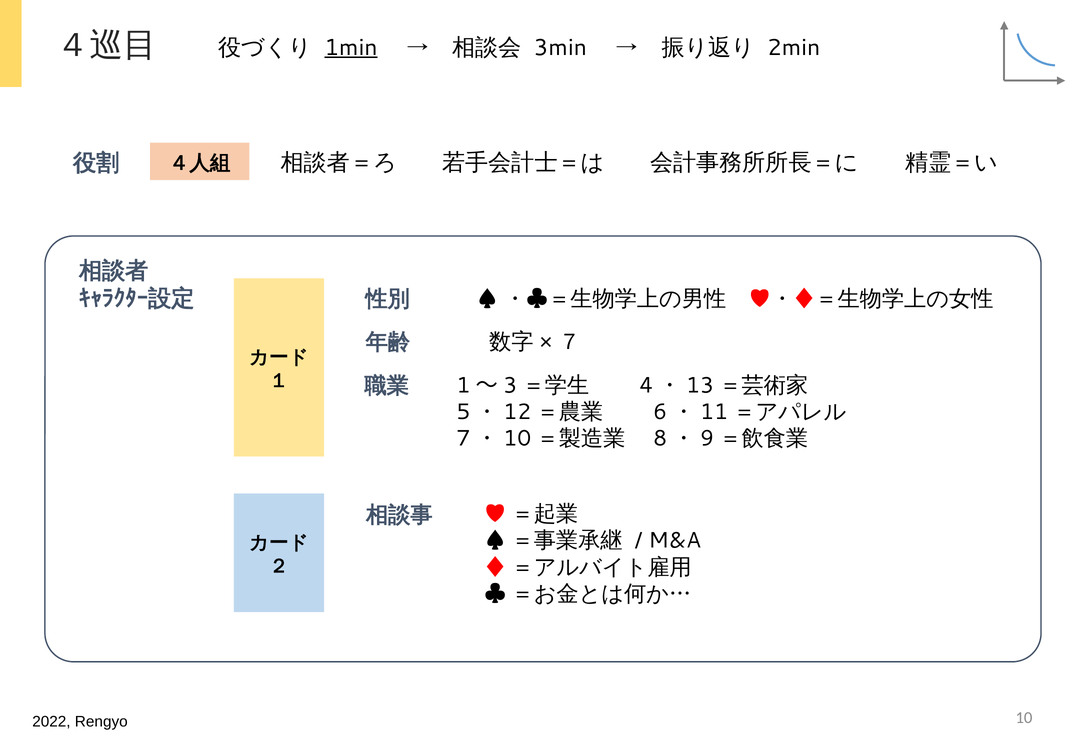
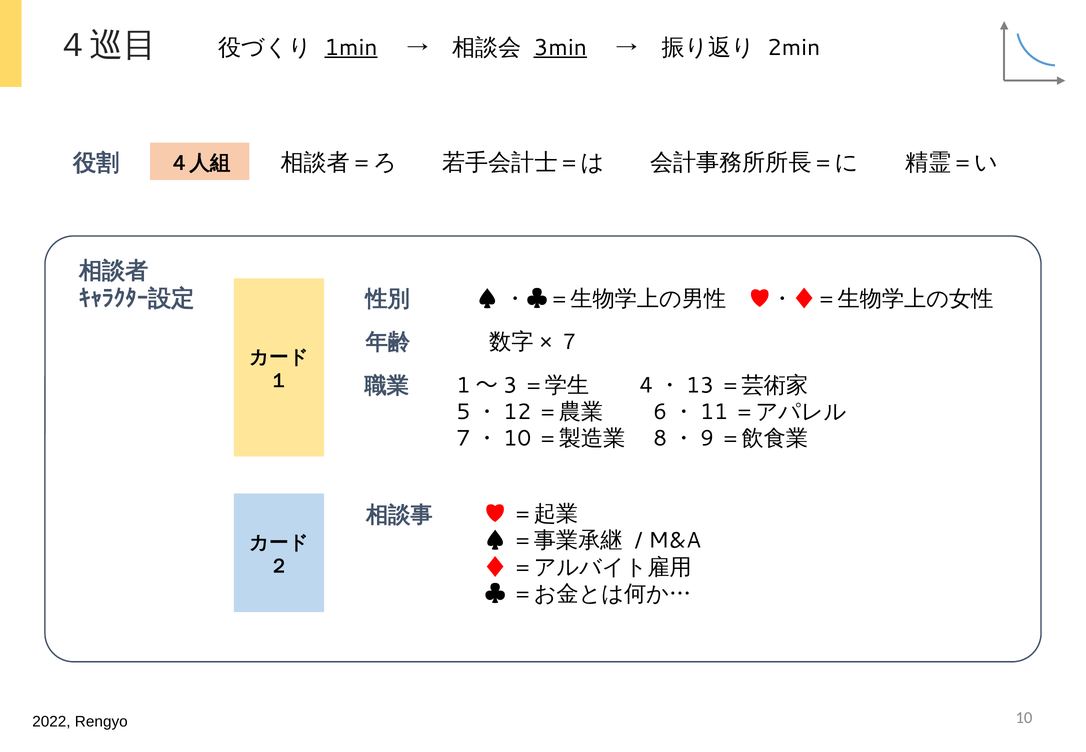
3min underline: none -> present (560, 47)
